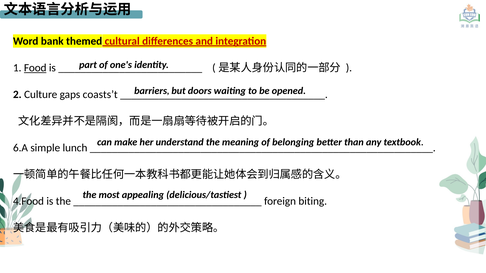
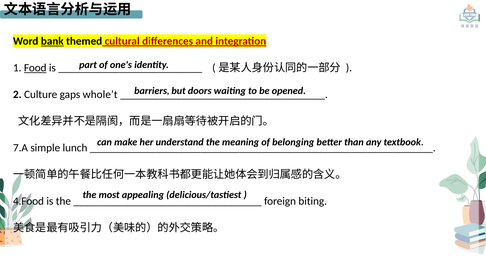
bank underline: none -> present (52, 41)
coasts’t: coasts’t -> whole’t (100, 95)
6.A: 6.A -> 7.A (20, 148)
